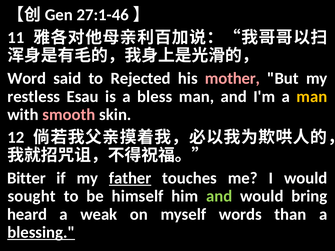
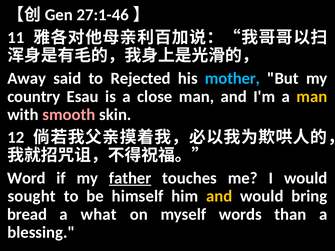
Word: Word -> Away (27, 78)
mother colour: pink -> light blue (233, 78)
restless: restless -> country (34, 97)
bless: bless -> close (155, 97)
Bitter: Bitter -> Word (26, 178)
and colour: light green -> yellow (219, 196)
heard: heard -> bread (27, 214)
weak: weak -> what (99, 214)
blessing underline: present -> none (41, 233)
